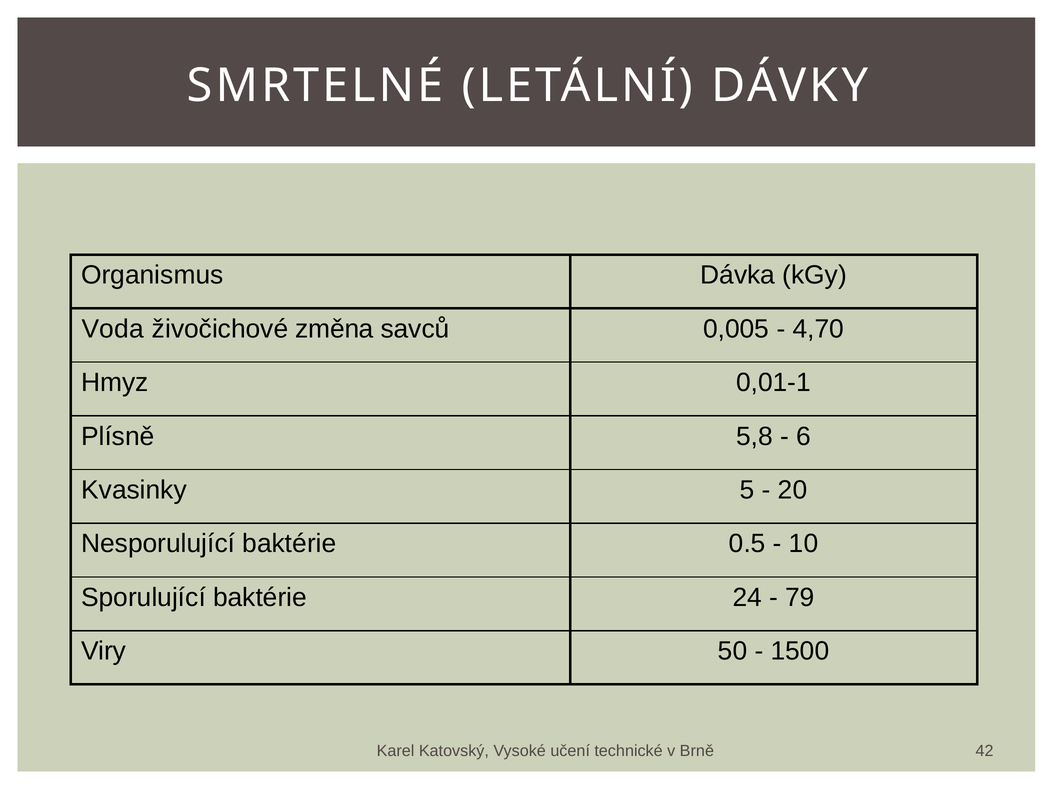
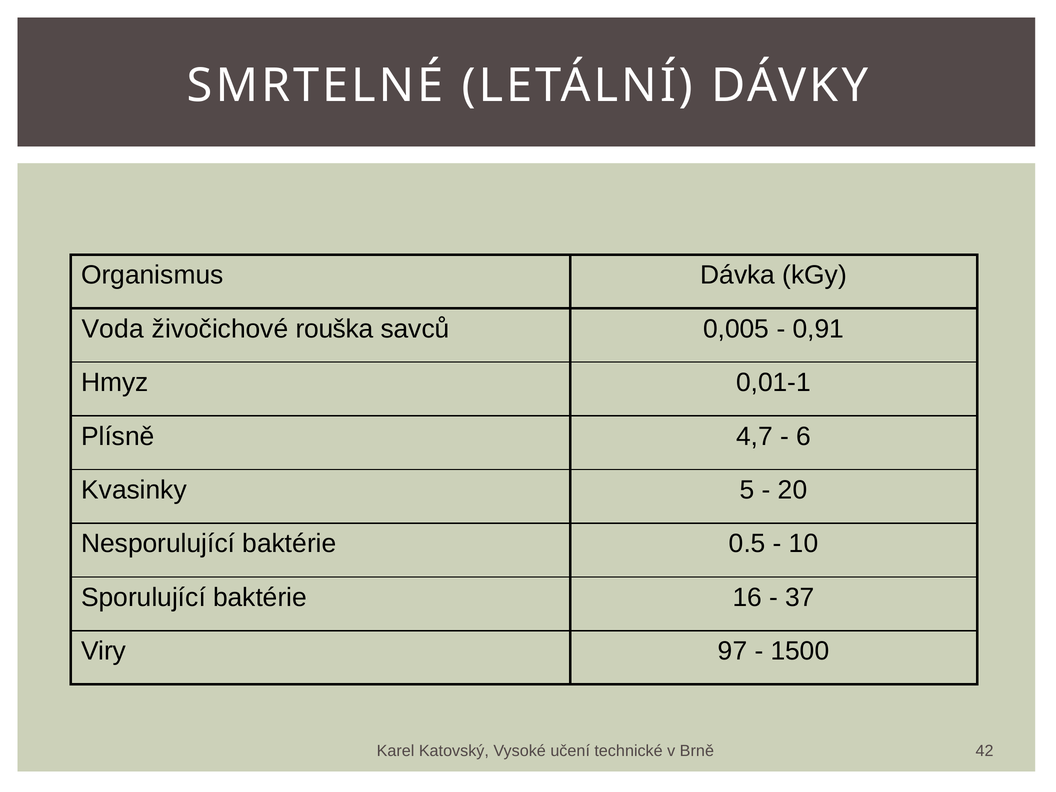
změna: změna -> rouška (335, 329)
4,70: 4,70 -> 0,91 (818, 329)
5,8: 5,8 -> 4,7 (755, 436)
24: 24 -> 16 (747, 597)
79: 79 -> 37 (800, 597)
50: 50 -> 97 (733, 651)
